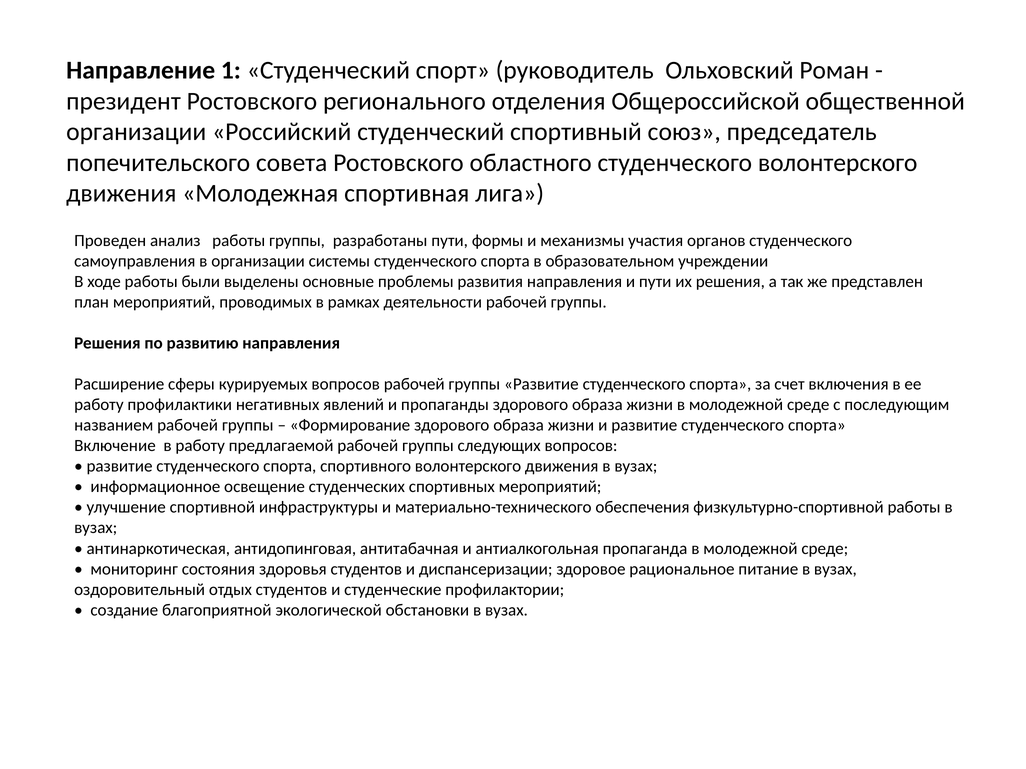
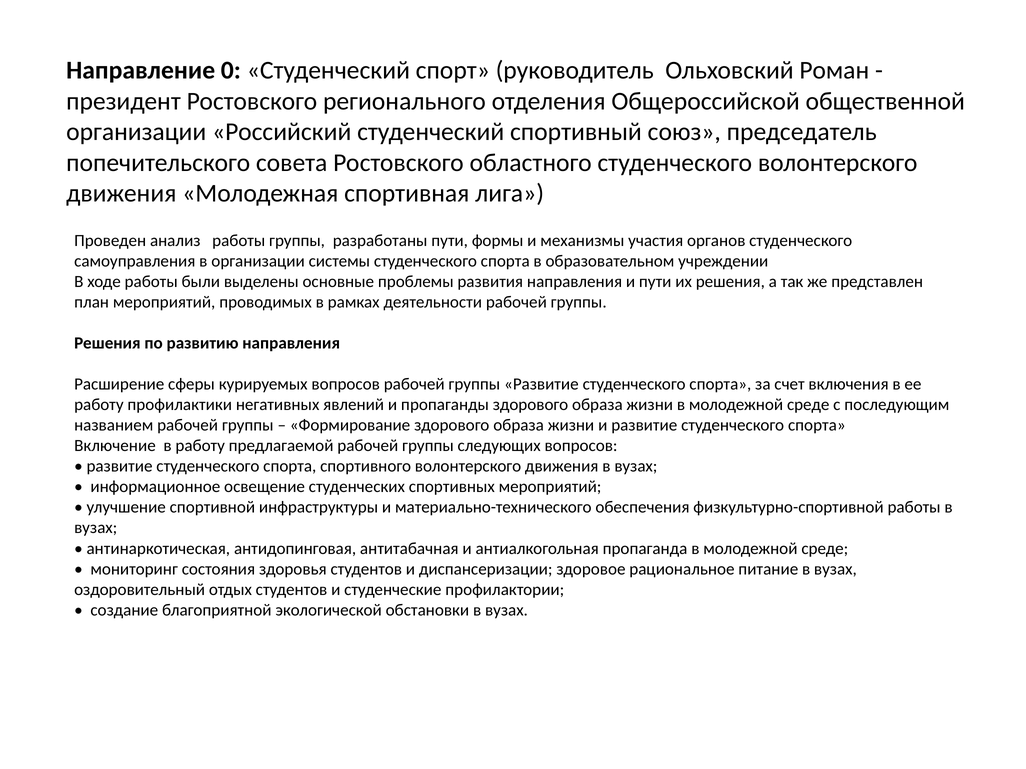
1: 1 -> 0 (231, 70)
